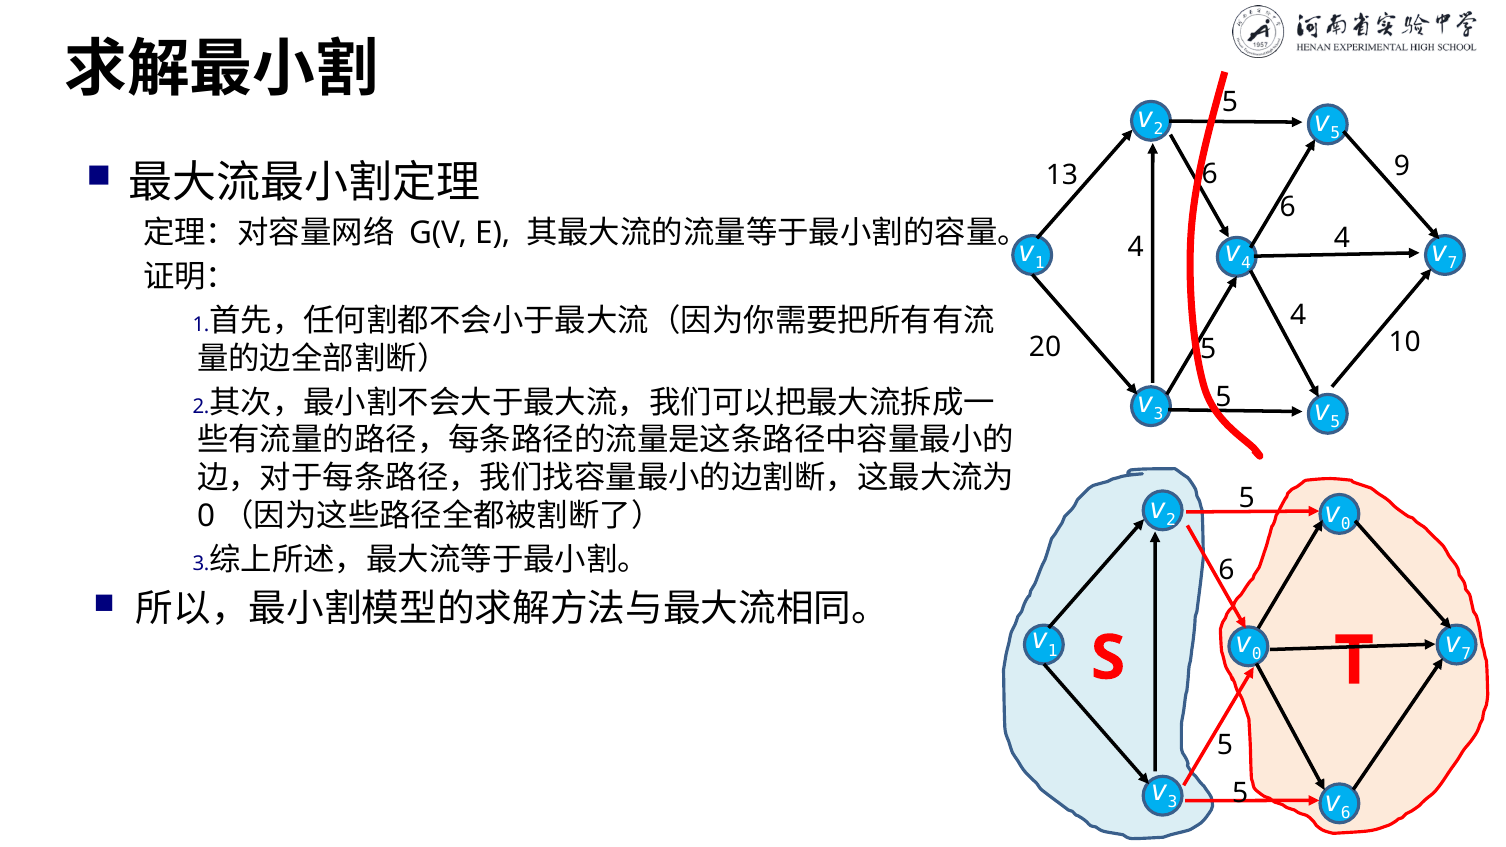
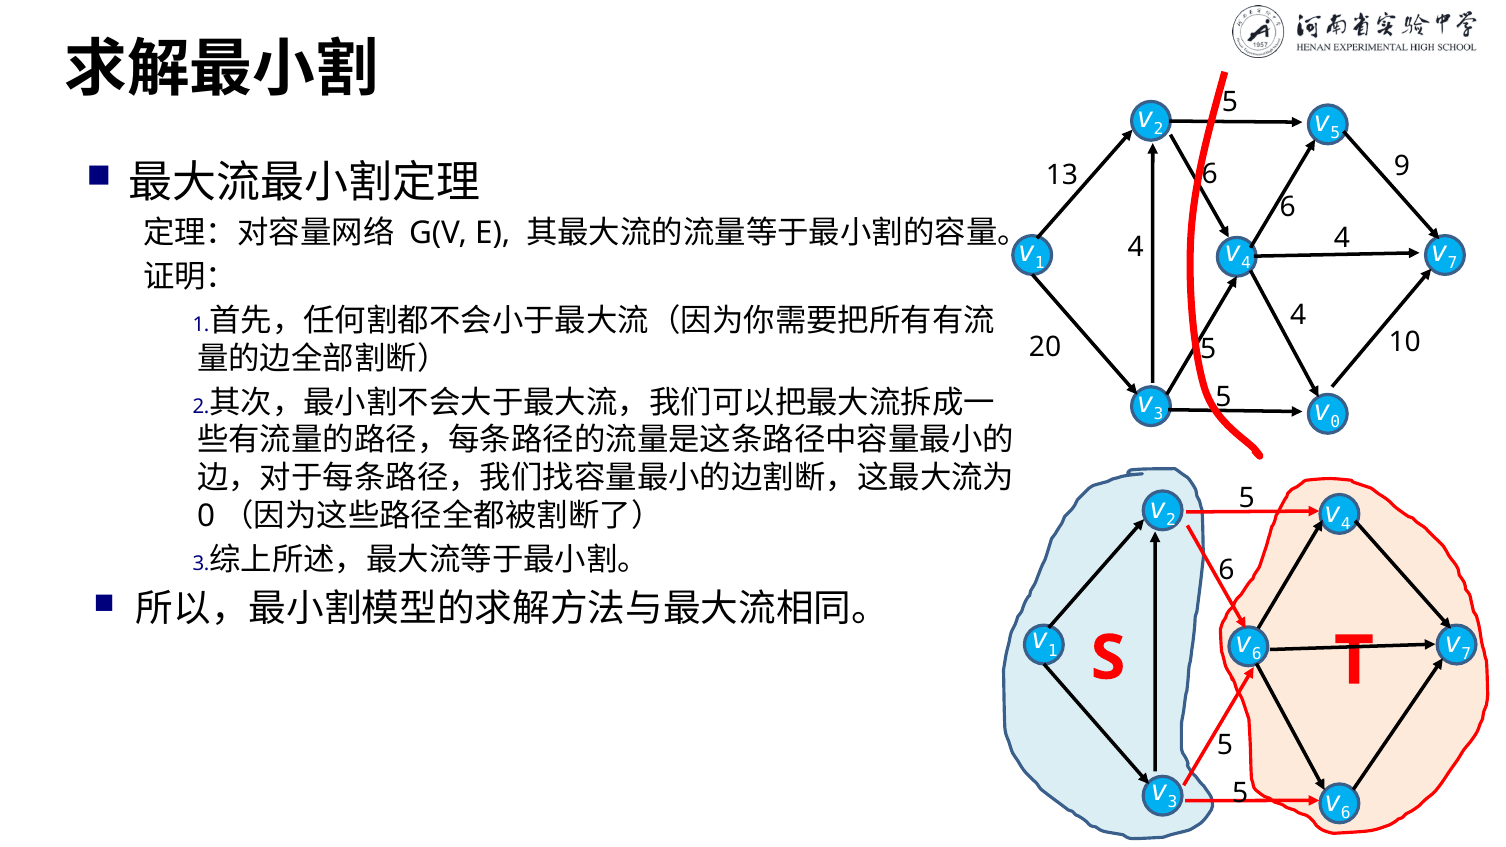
5: 5 -> 0 (1335, 422)
0: 0 -> 4 (1346, 524)
0: 0 -> 6 (1257, 655)
